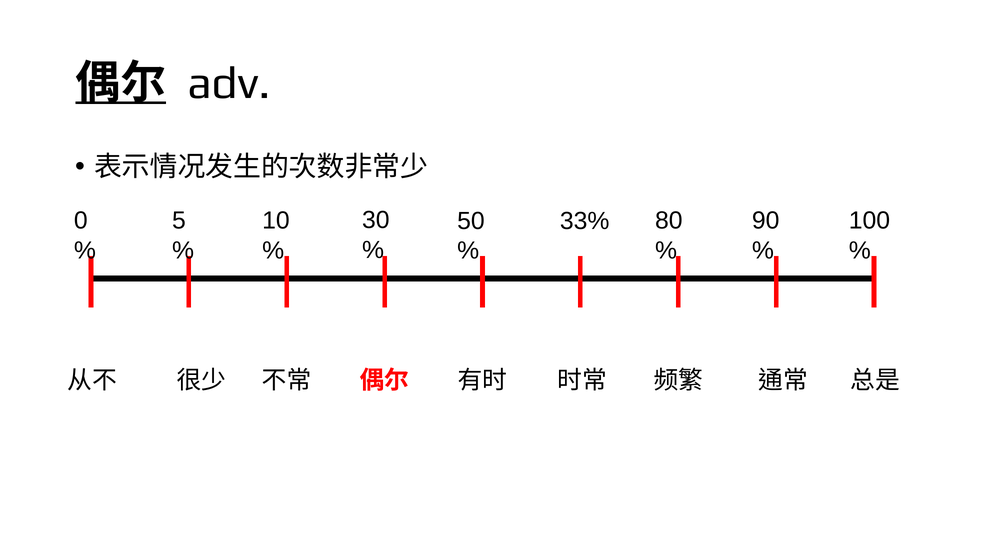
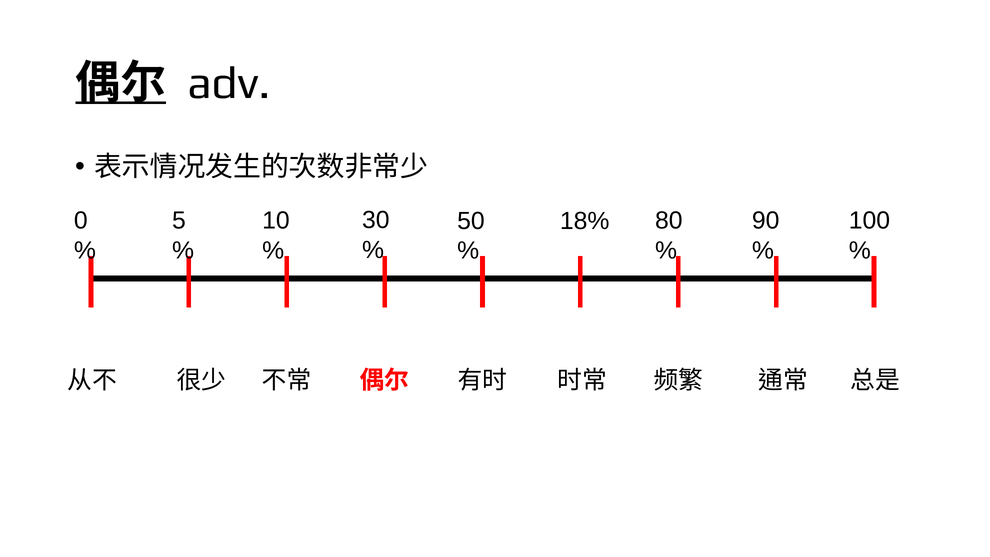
33%: 33% -> 18% (585, 221)
